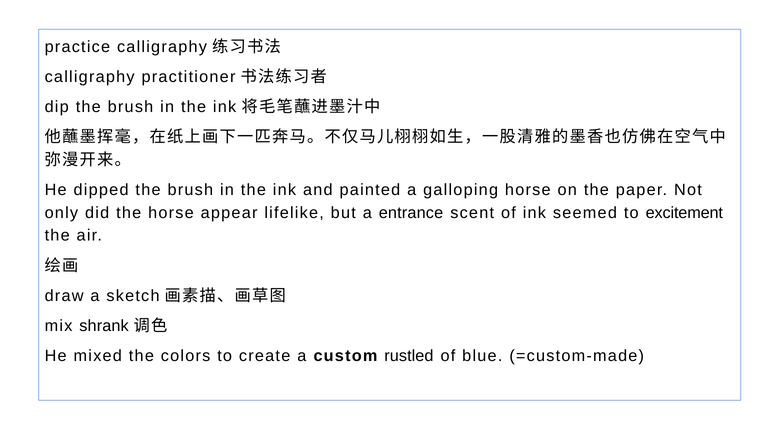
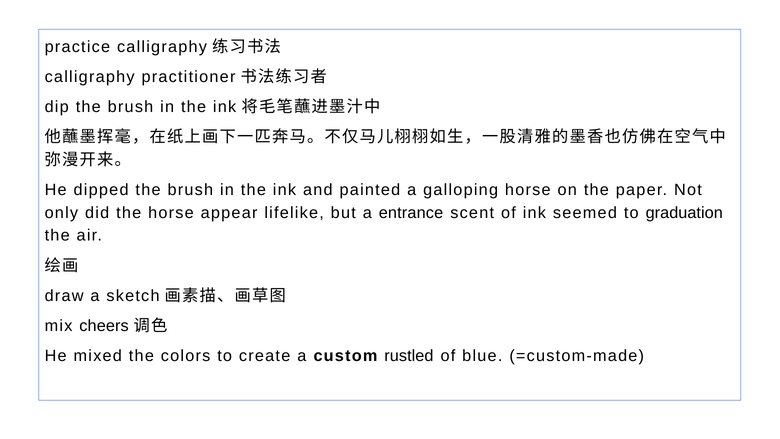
excitement: excitement -> graduation (684, 213)
shrank: shrank -> cheers (104, 326)
